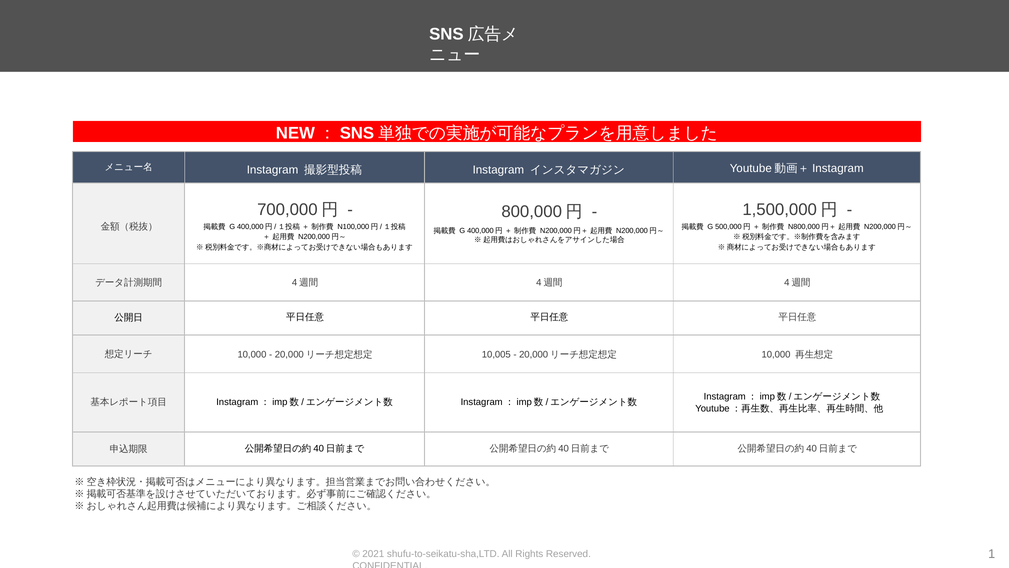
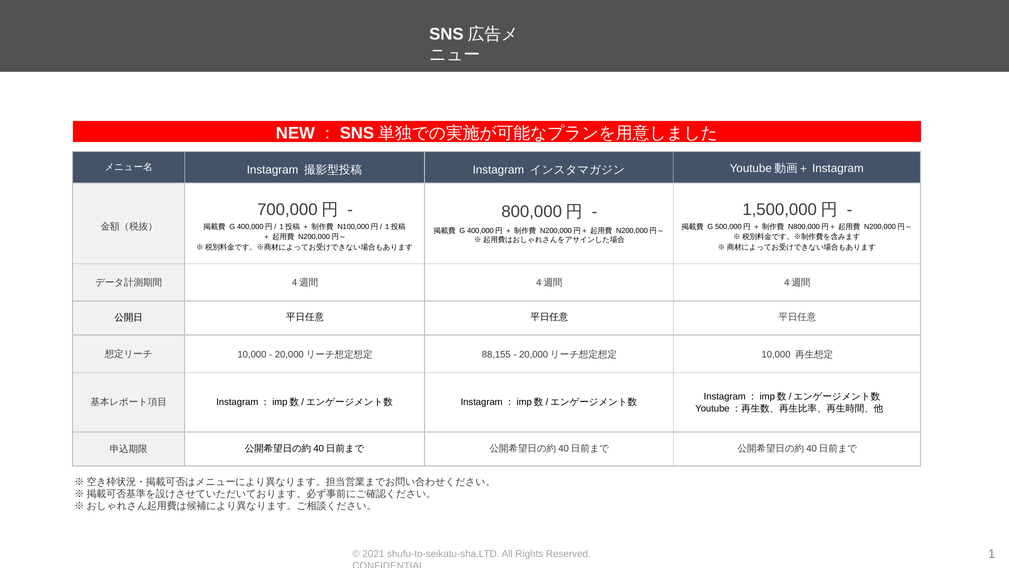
10,005: 10,005 -> 88,155 (496, 354)
